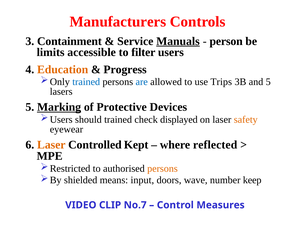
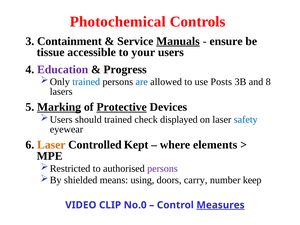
Manufacturers: Manufacturers -> Photochemical (118, 22)
person: person -> ensure (226, 41)
limits: limits -> tissue (51, 52)
filter: filter -> your (143, 52)
Education colour: orange -> purple (63, 69)
Trips: Trips -> Posts (221, 82)
and 5: 5 -> 8 (268, 82)
Protective underline: none -> present (122, 107)
safety colour: orange -> blue (246, 120)
reflected: reflected -> elements (215, 145)
persons colour: orange -> purple (162, 169)
input: input -> using (142, 180)
wave: wave -> carry (196, 180)
No.7: No.7 -> No.0 (135, 205)
Measures underline: none -> present (221, 205)
